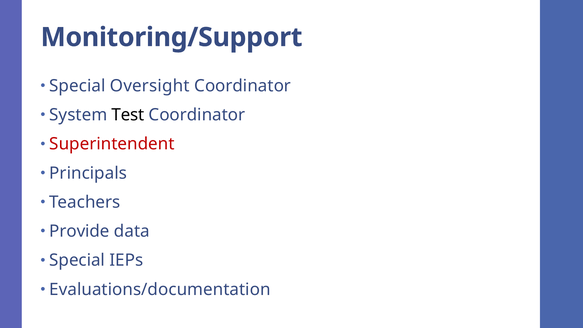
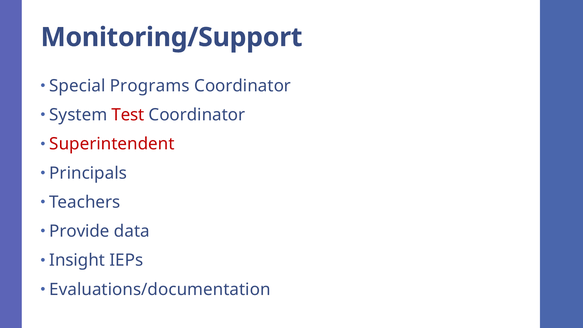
Oversight: Oversight -> Programs (150, 86)
Test colour: black -> red (128, 115)
Special: Special -> Insight (77, 260)
